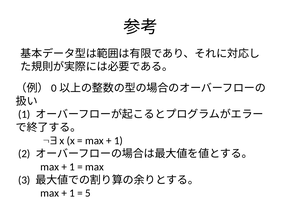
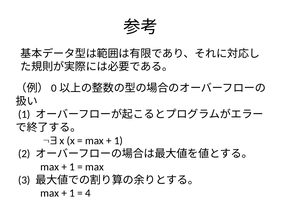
5: 5 -> 4 (88, 193)
